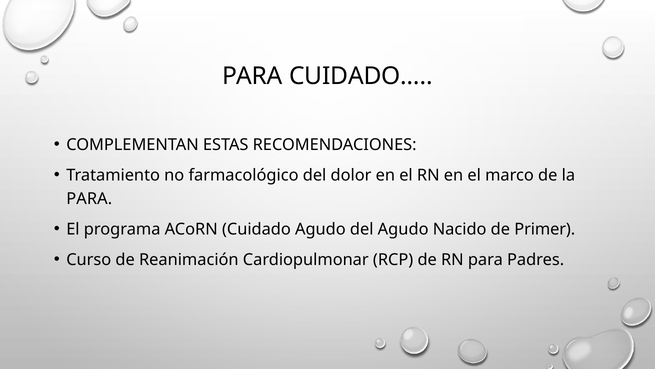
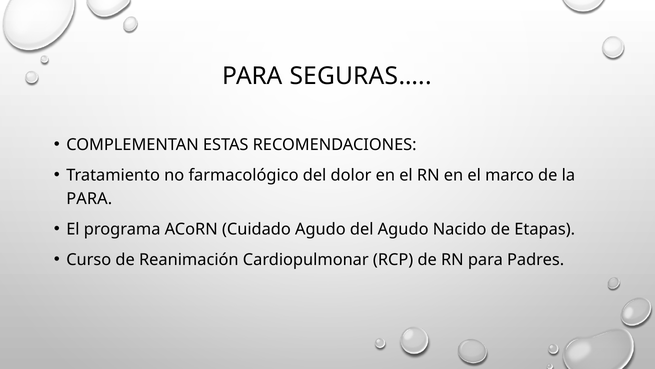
CUIDADO…: CUIDADO… -> SEGURAS… (361, 76)
Primer: Primer -> Etapas (545, 229)
